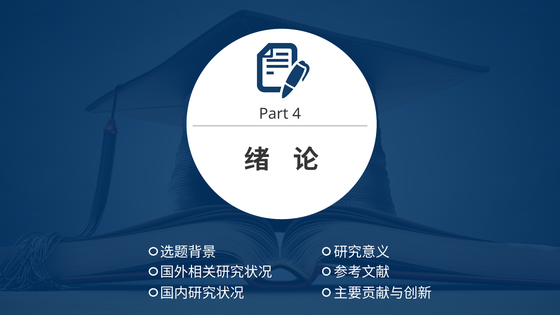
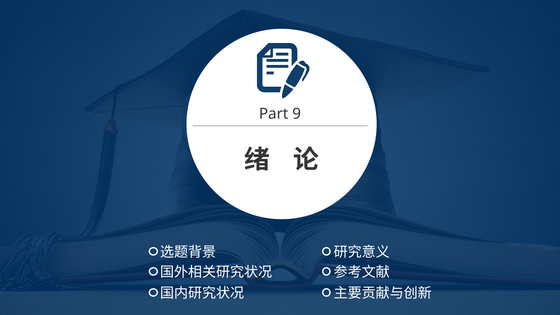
4: 4 -> 9 (297, 114)
